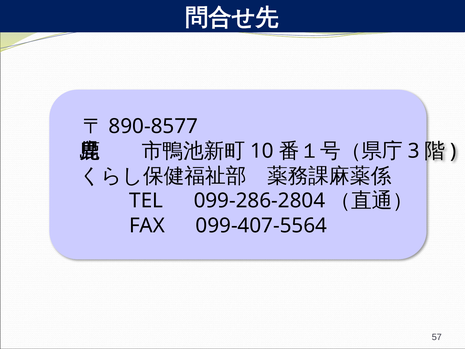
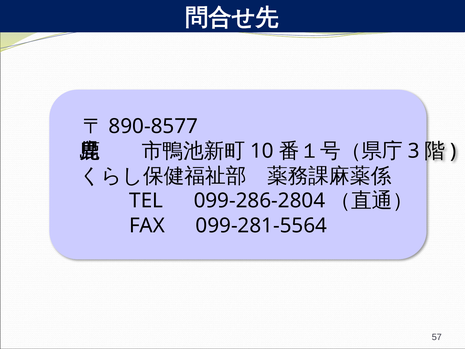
099-407-5564: 099-407-5564 -> 099-281-5564 (261, 225)
